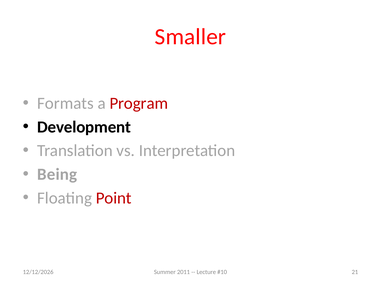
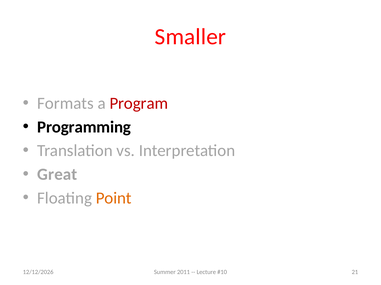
Development: Development -> Programming (84, 127)
Being: Being -> Great (57, 175)
Point colour: red -> orange (114, 199)
